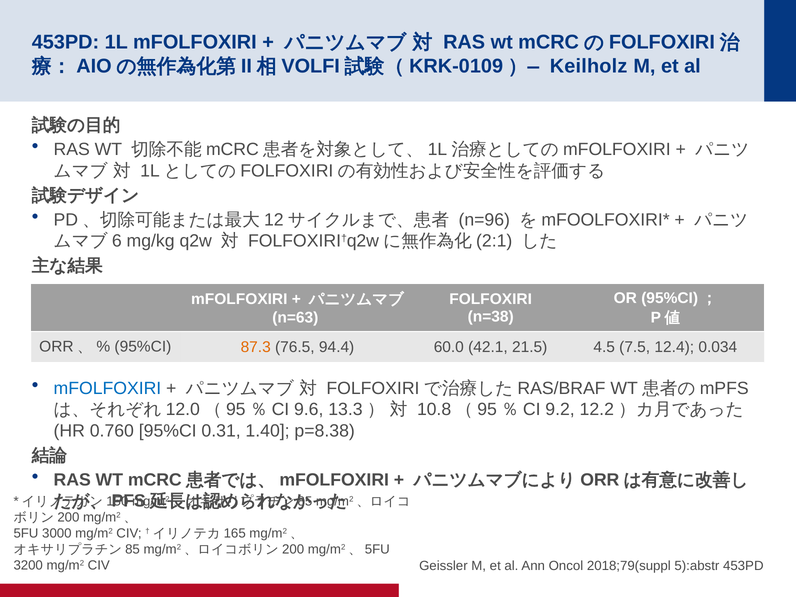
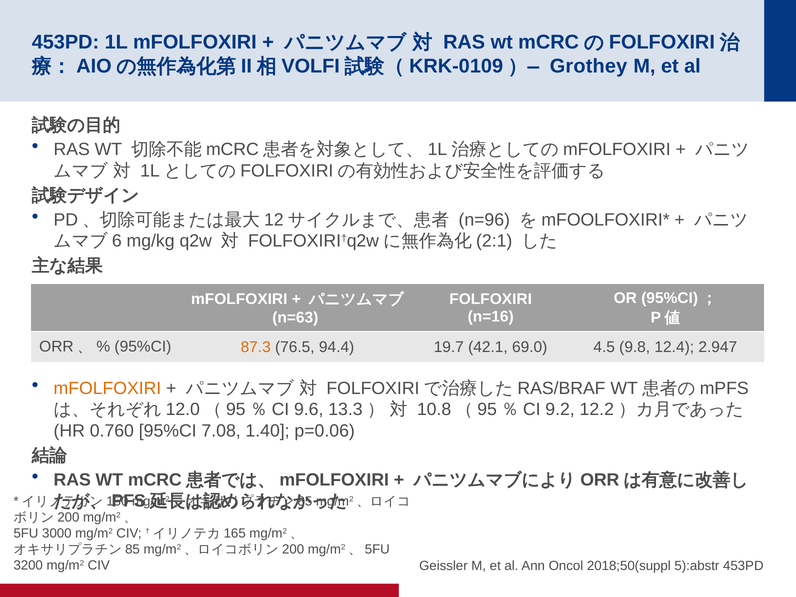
Keilholz: Keilholz -> Grothey (589, 66)
n=38: n=38 -> n=16 (491, 317)
60.0: 60.0 -> 19.7 (449, 347)
21.5: 21.5 -> 69.0 (530, 347)
7.5: 7.5 -> 9.8 (635, 347)
0.034: 0.034 -> 2.947 (718, 347)
mFOLFOXIRI colour: blue -> orange (107, 388)
0.31: 0.31 -> 7.08 (221, 431)
p=8.38: p=8.38 -> p=0.06 (325, 431)
2018;79(suppl: 2018;79(suppl -> 2018;50(suppl (629, 566)
